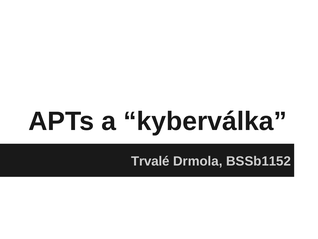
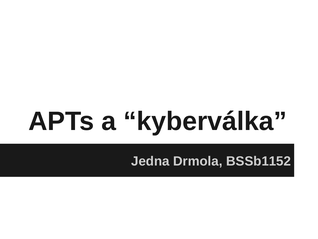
Trvalé: Trvalé -> Jedna (150, 161)
